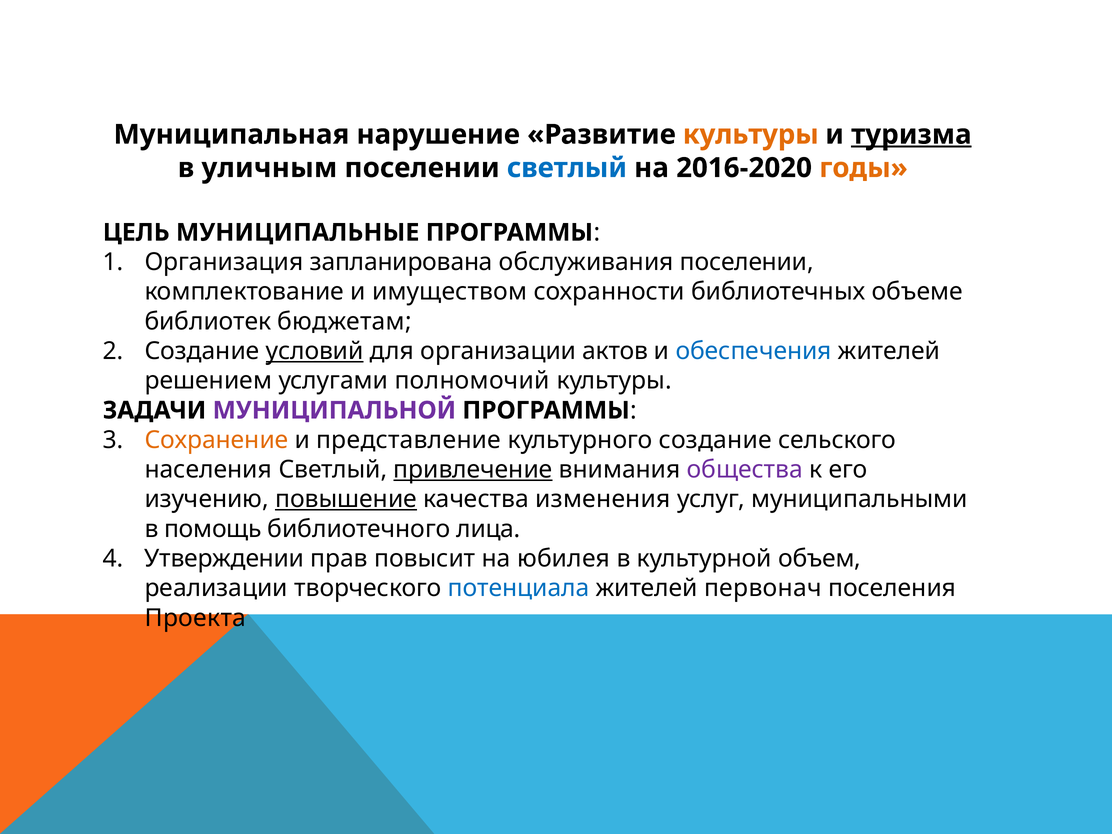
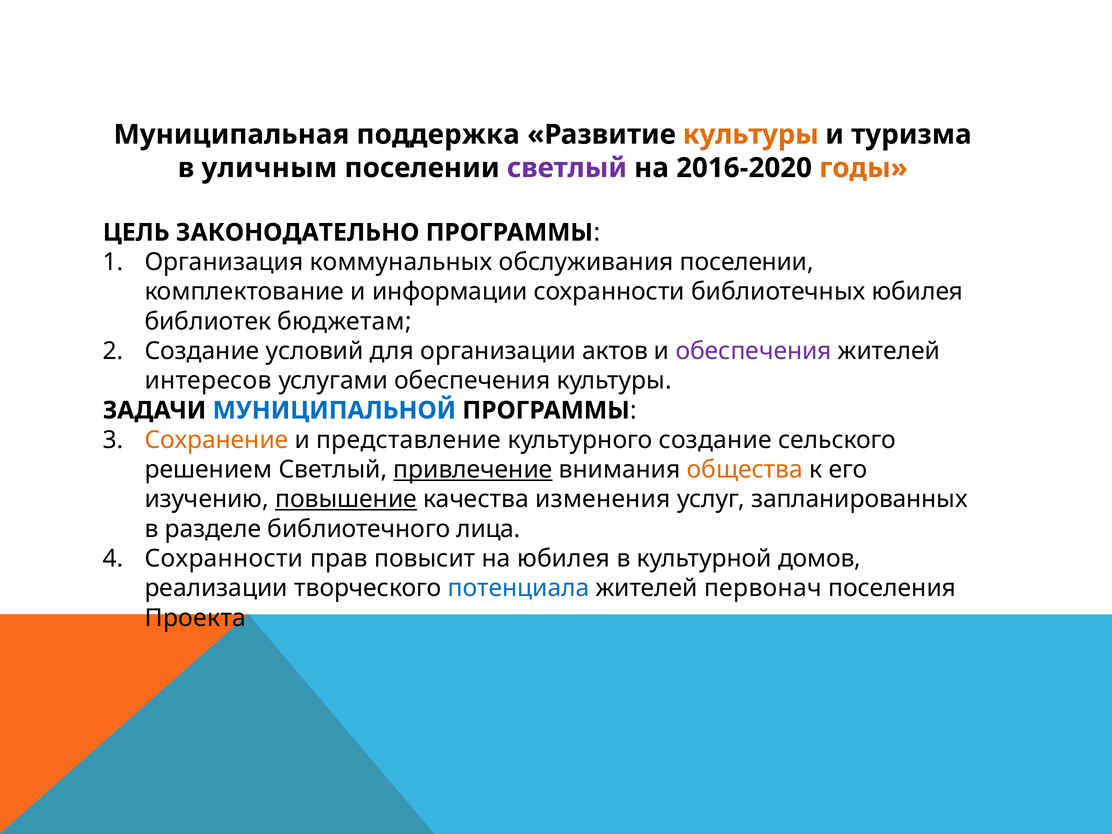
нарушение: нарушение -> поддержка (438, 135)
туризма underline: present -> none (911, 135)
светлый colour: blue -> purple (567, 168)
МУНИЦИПАЛЬНЫЕ: МУНИЦИПАЛЬНЫЕ -> ЗАКОНОДАТЕЛЬНО (298, 233)
запланирована: запланирована -> коммунальных (401, 262)
имуществом: имуществом -> информации (450, 292)
библиотечных объеме: объеме -> юбилея (917, 292)
условий underline: present -> none (315, 351)
обеспечения colour: blue -> purple (754, 351)
решением: решением -> интересов (208, 381)
услугами полномочий: полномочий -> обеспечения (472, 381)
МУНИЦИПАЛЬНОЙ colour: purple -> blue (334, 410)
населения: населения -> решением (208, 470)
общества colour: purple -> orange (745, 470)
муниципальными: муниципальными -> запланированных (859, 499)
помощь: помощь -> разделе (213, 529)
Утверждении: Утверждении -> Сохранности (224, 559)
объем: объем -> домов (820, 559)
